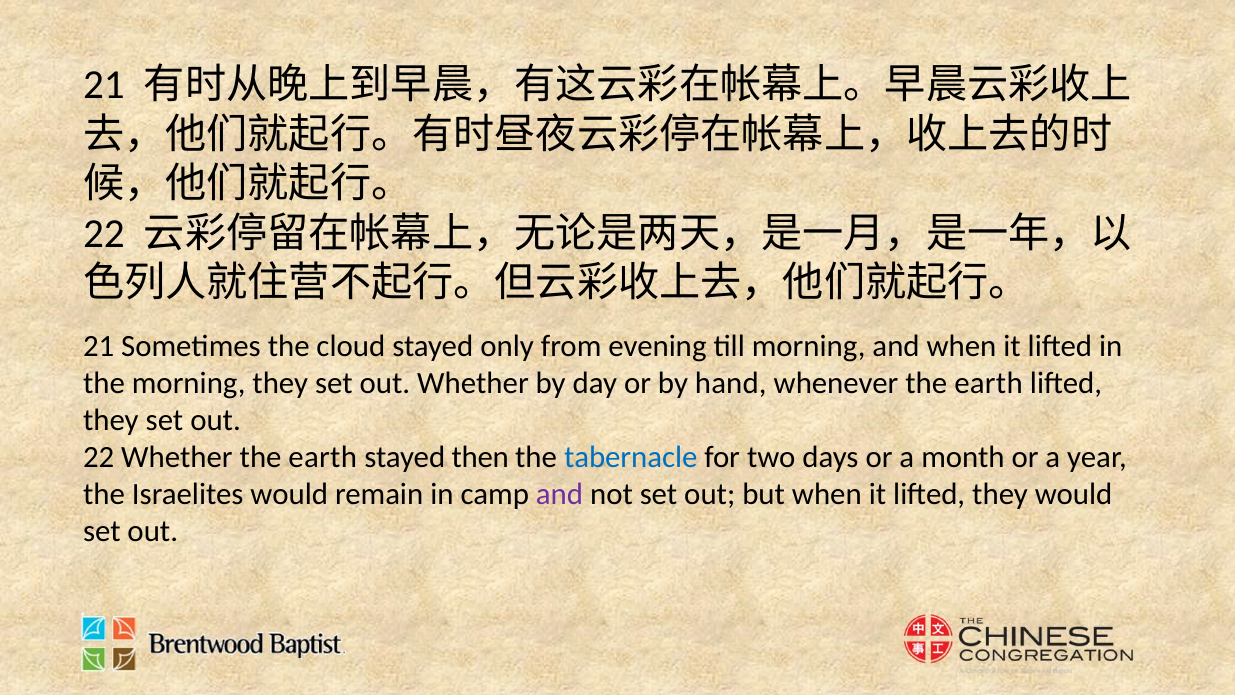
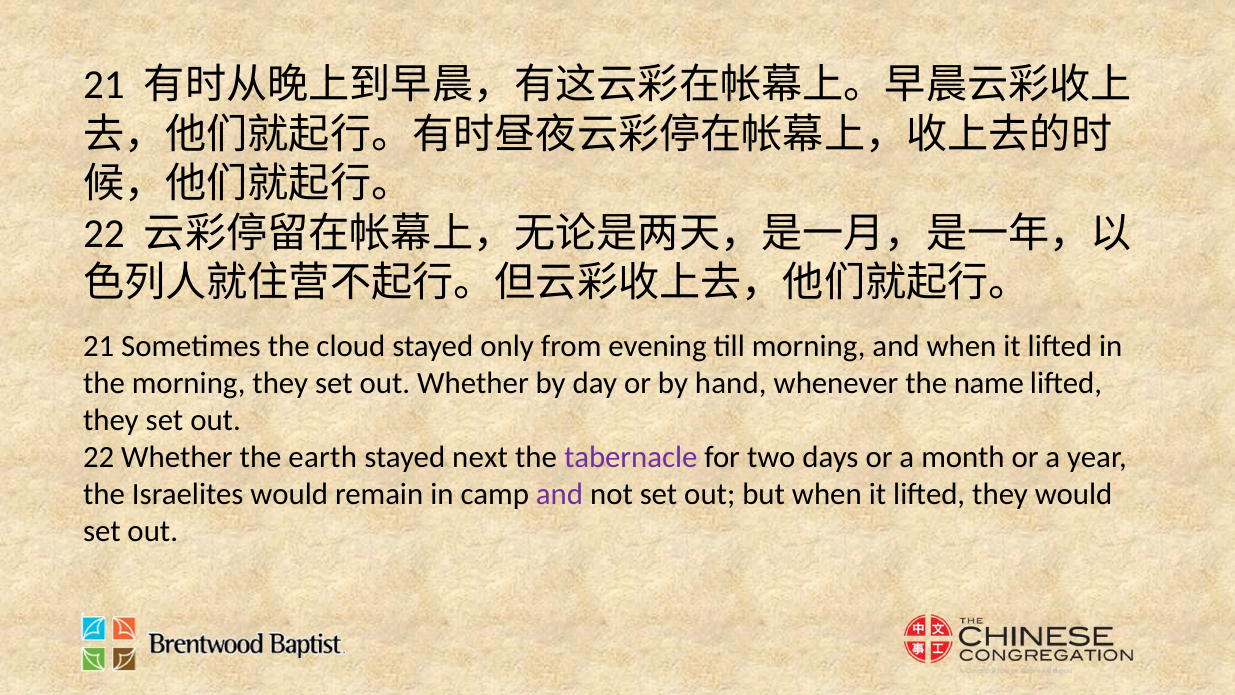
whenever the earth: earth -> name (989, 383)
then: then -> next (480, 457)
tabernacle colour: blue -> purple (631, 457)
